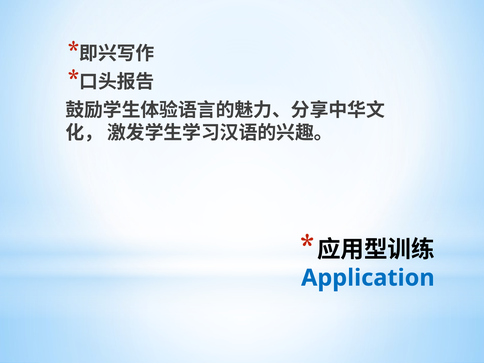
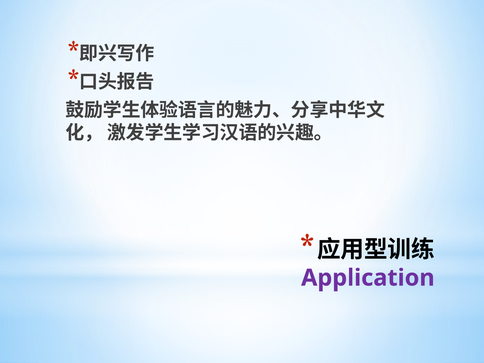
Application colour: blue -> purple (368, 278)
